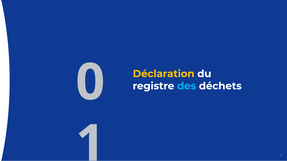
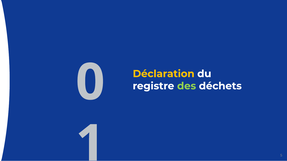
des colour: light blue -> light green (187, 86)
